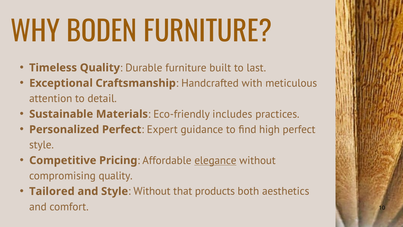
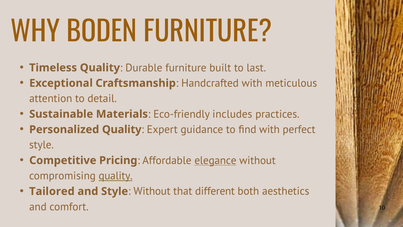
Personalized Perfect: Perfect -> Quality (122, 129)
find high: high -> with (269, 129)
quality underline: none -> present (116, 176)
products: products -> different (215, 191)
